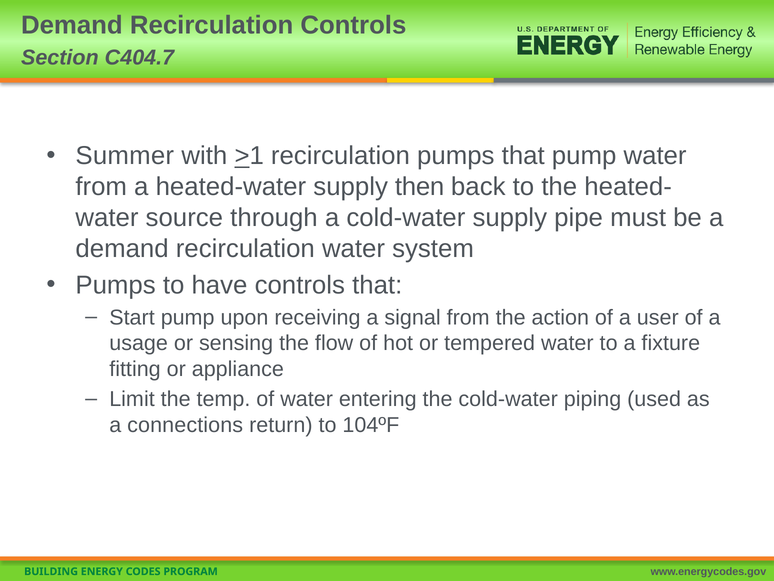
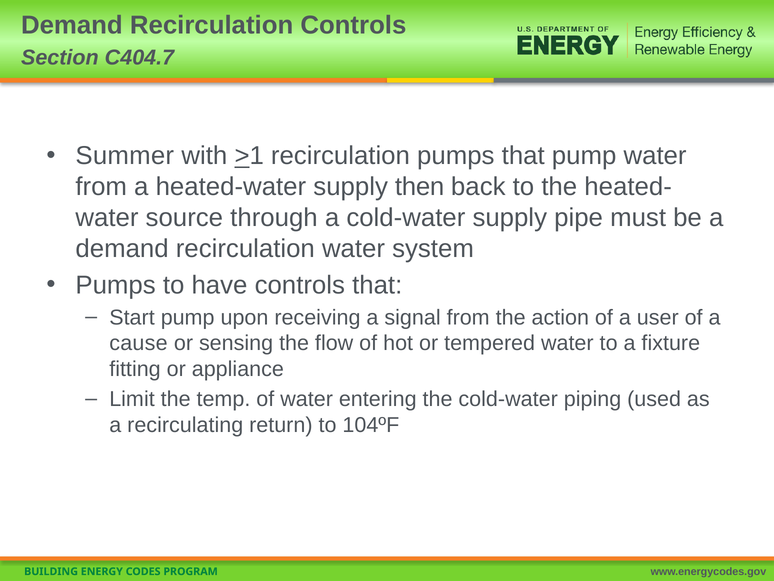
usage: usage -> cause (138, 343)
connections: connections -> recirculating (185, 425)
